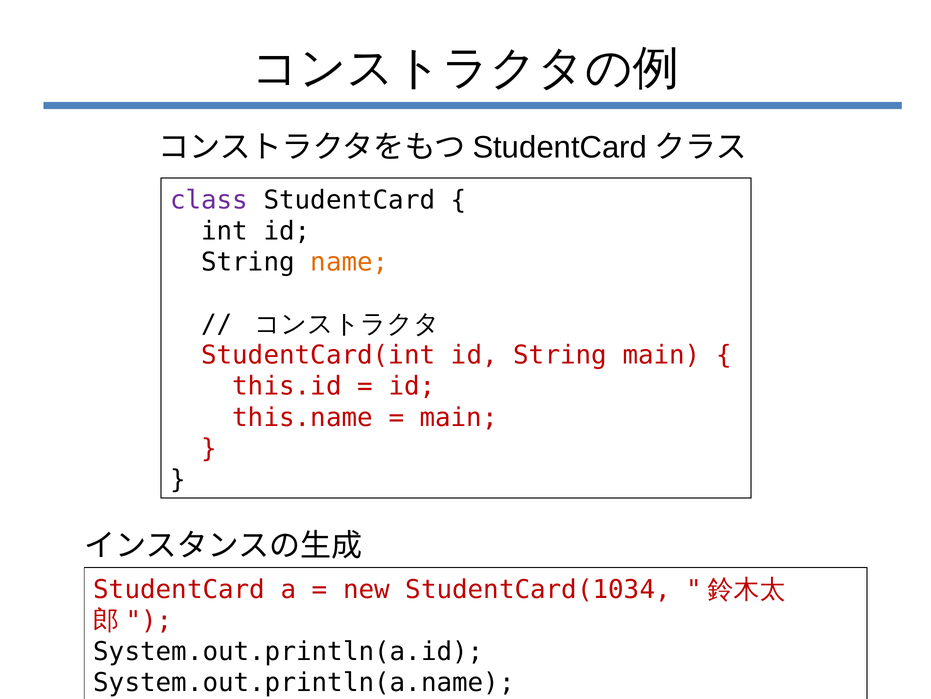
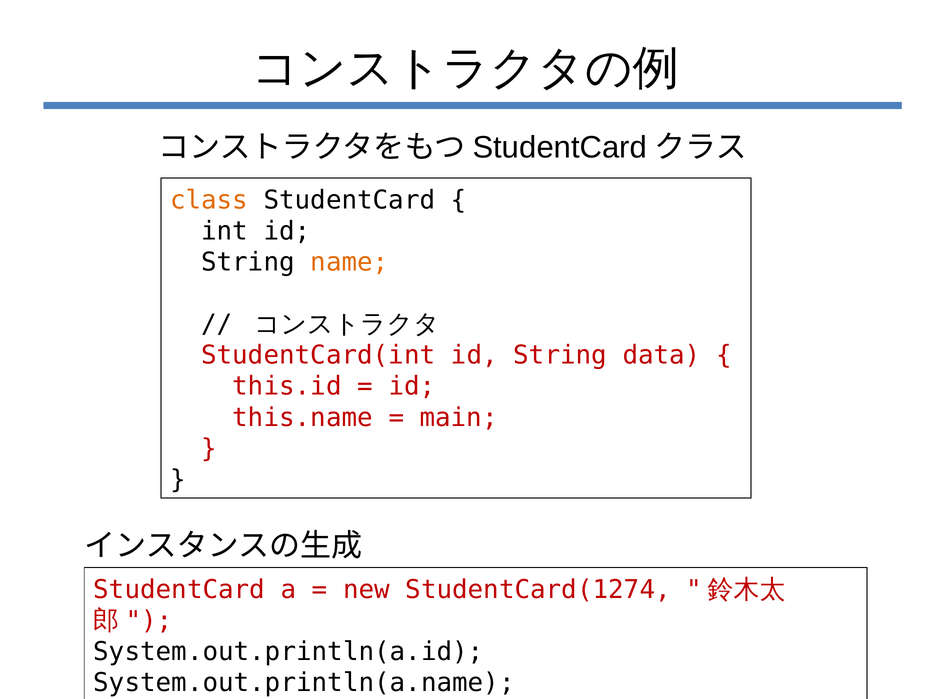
class colour: purple -> orange (209, 200)
String main: main -> data (662, 355)
StudentCard(1034: StudentCard(1034 -> StudentCard(1274 (538, 589)
